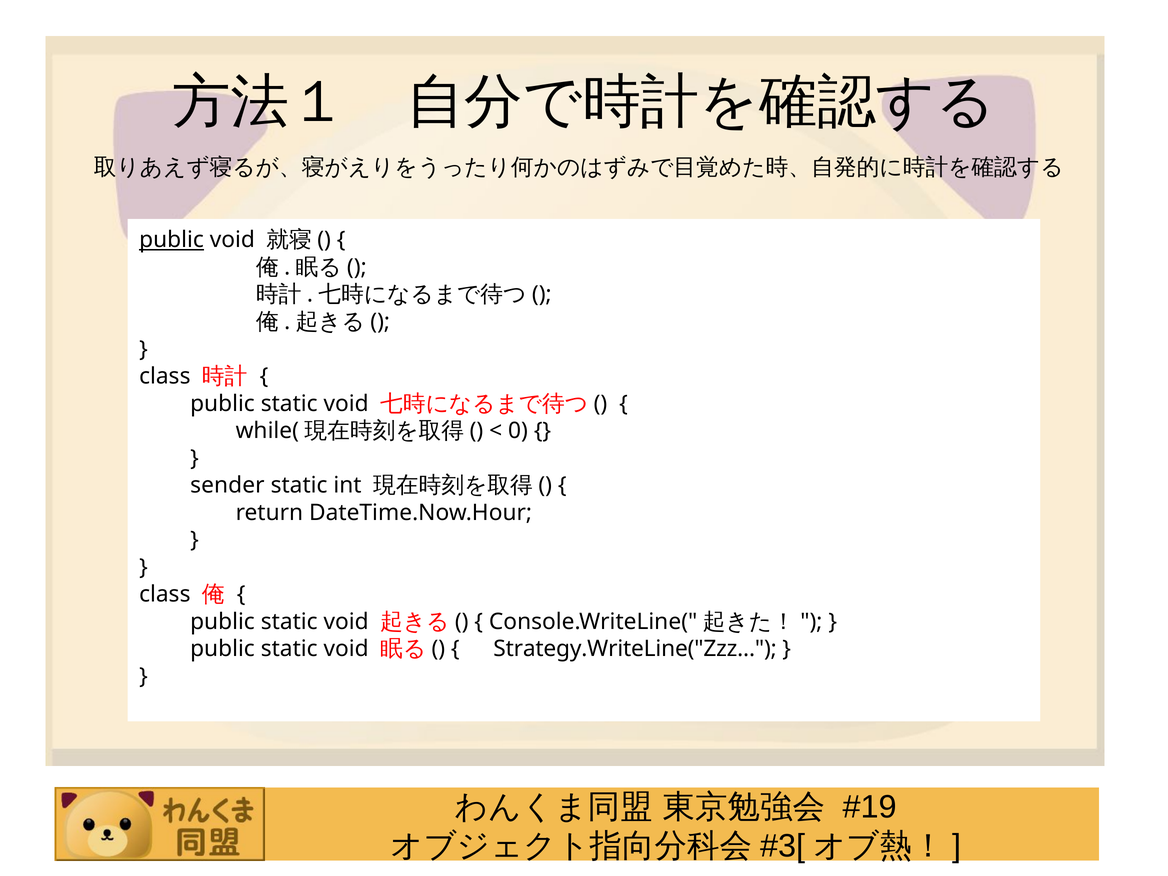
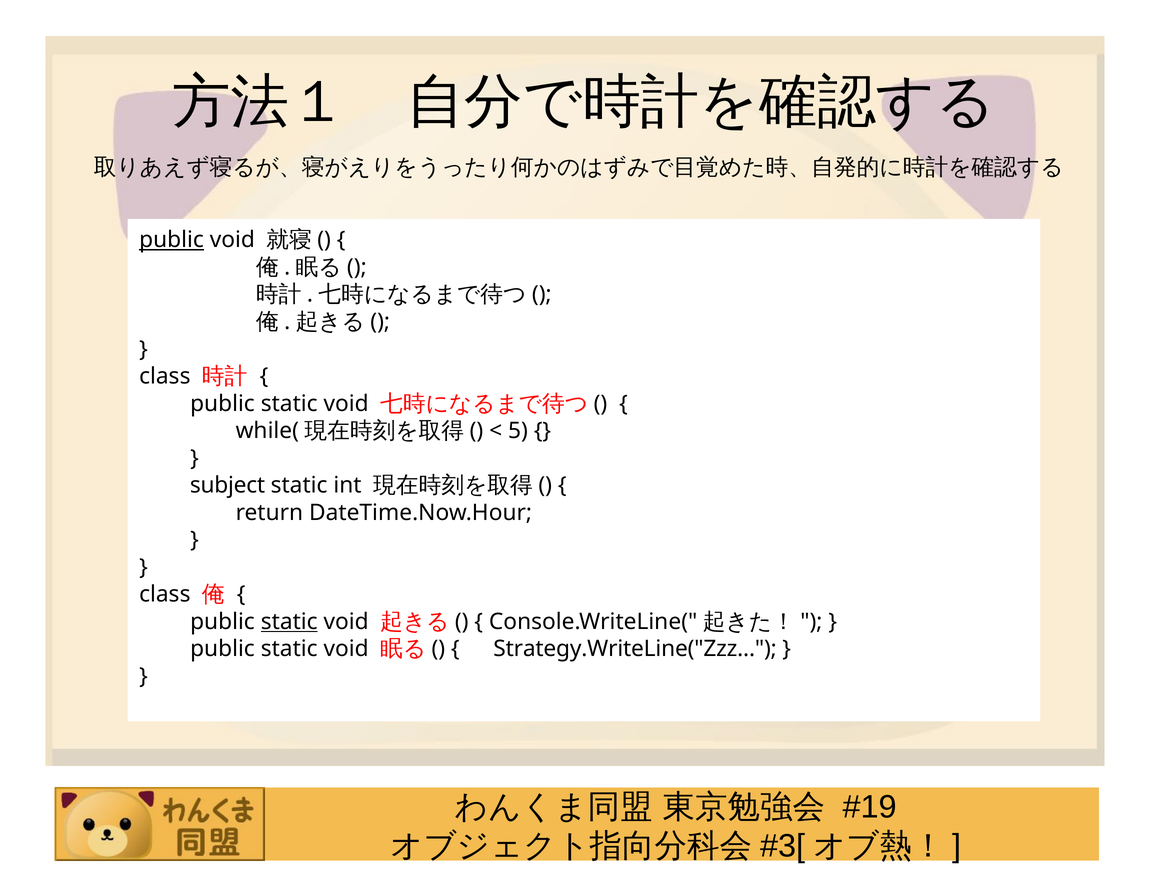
0: 0 -> 5 (518, 431)
sender: sender -> subject (228, 485)
static underline: none -> present (289, 622)
